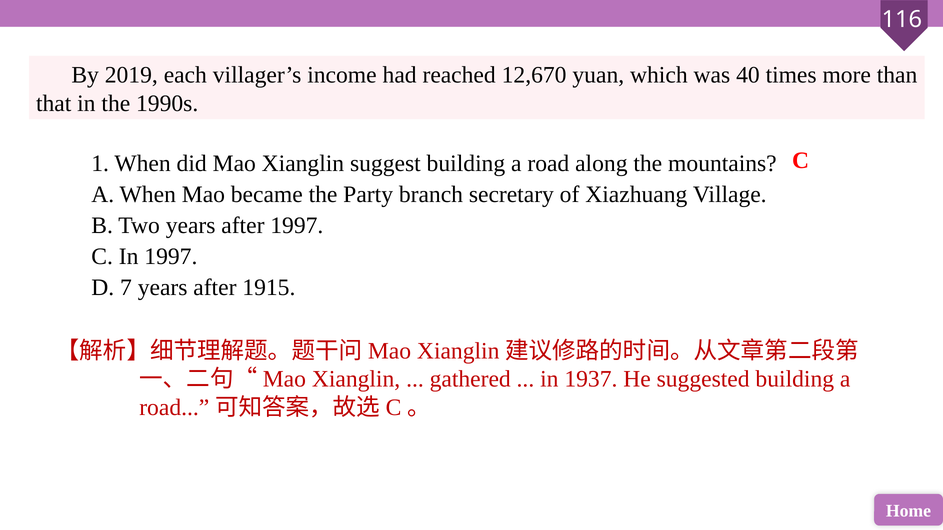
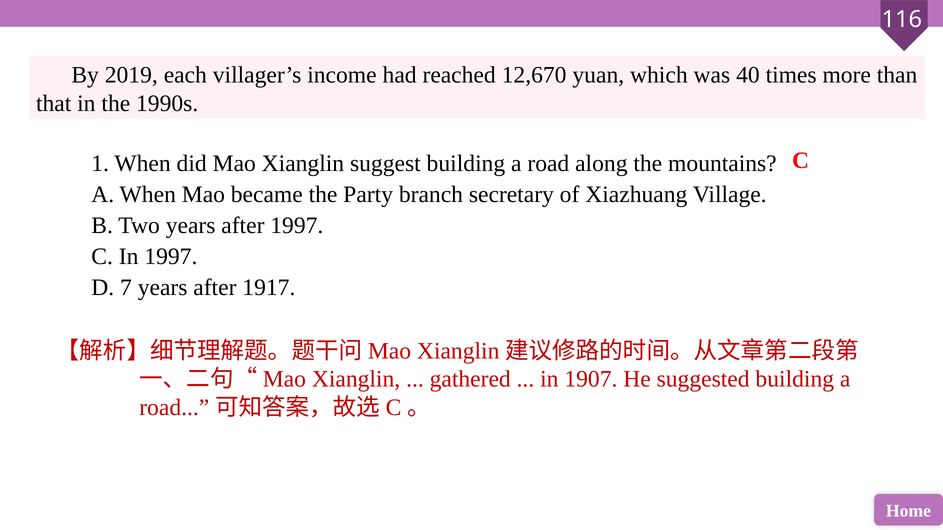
1915: 1915 -> 1917 (269, 288)
1937: 1937 -> 1907 (591, 379)
